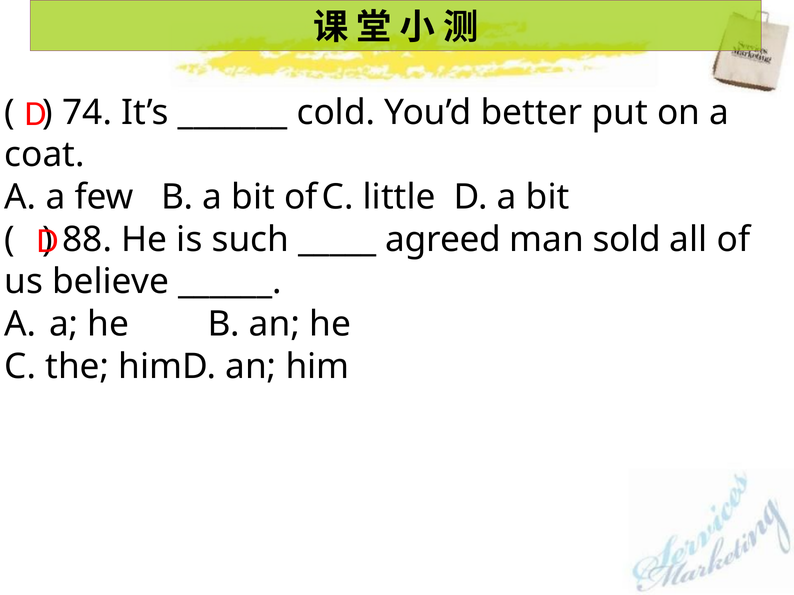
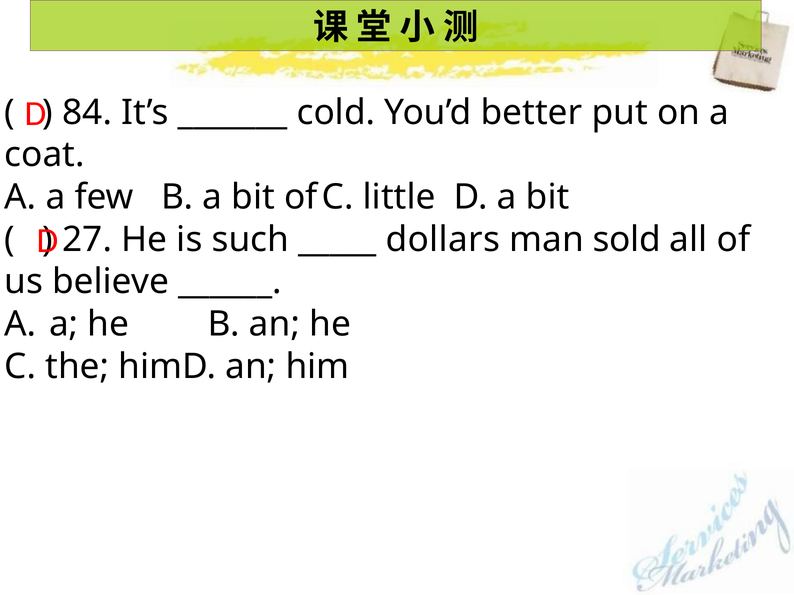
74: 74 -> 84 (87, 113)
88: 88 -> 27 (87, 240)
agreed: agreed -> dollars (443, 240)
